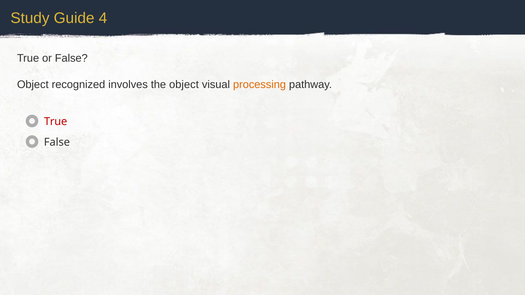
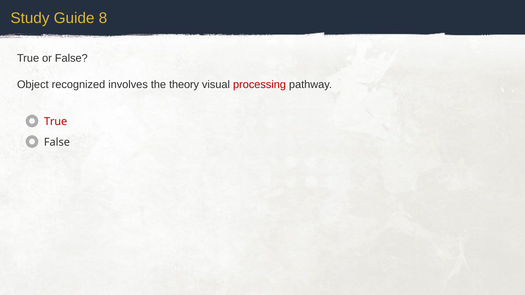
4: 4 -> 8 (103, 18)
the object: object -> theory (184, 85)
processing colour: orange -> red (259, 85)
